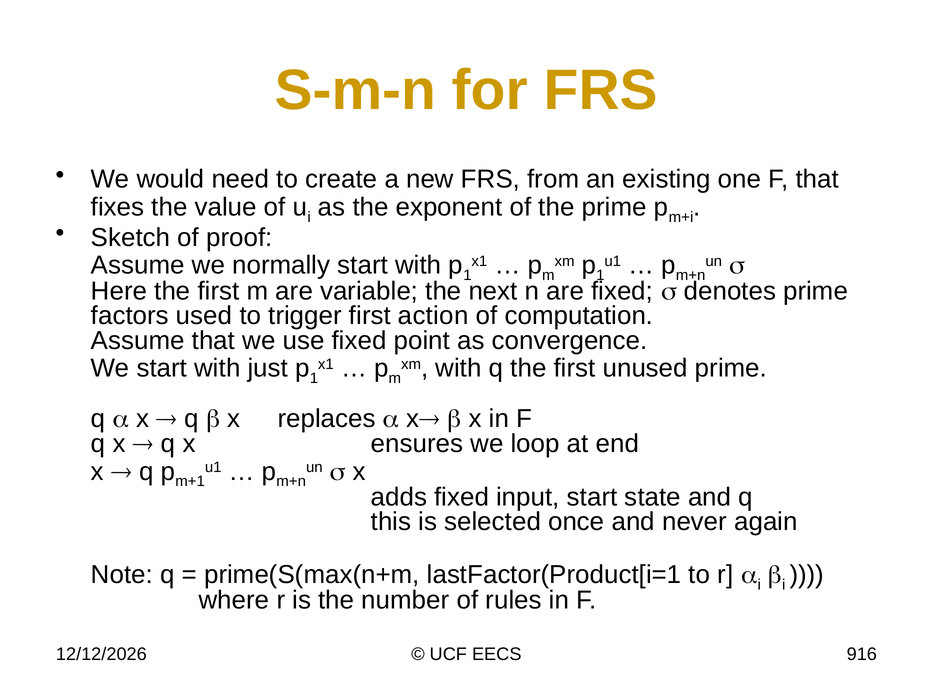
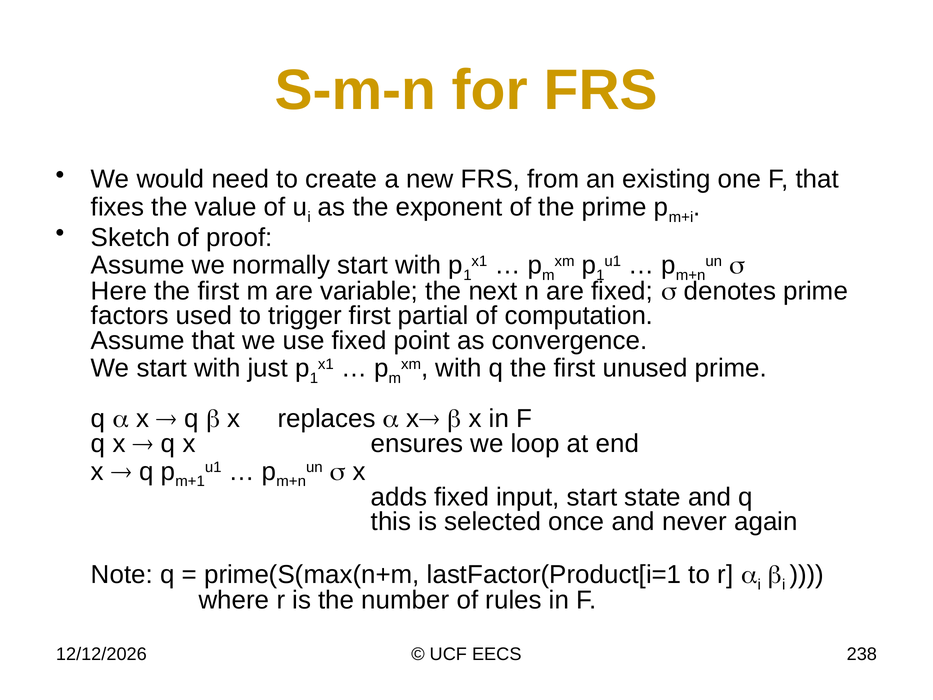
action: action -> partial (433, 316)
916: 916 -> 238 (862, 654)
